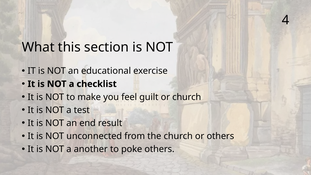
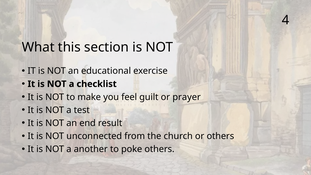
or church: church -> prayer (187, 97)
